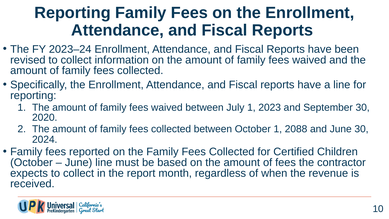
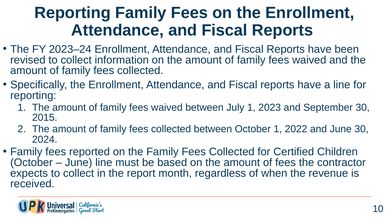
2020: 2020 -> 2015 (45, 117)
2088: 2088 -> 2022 (296, 129)
